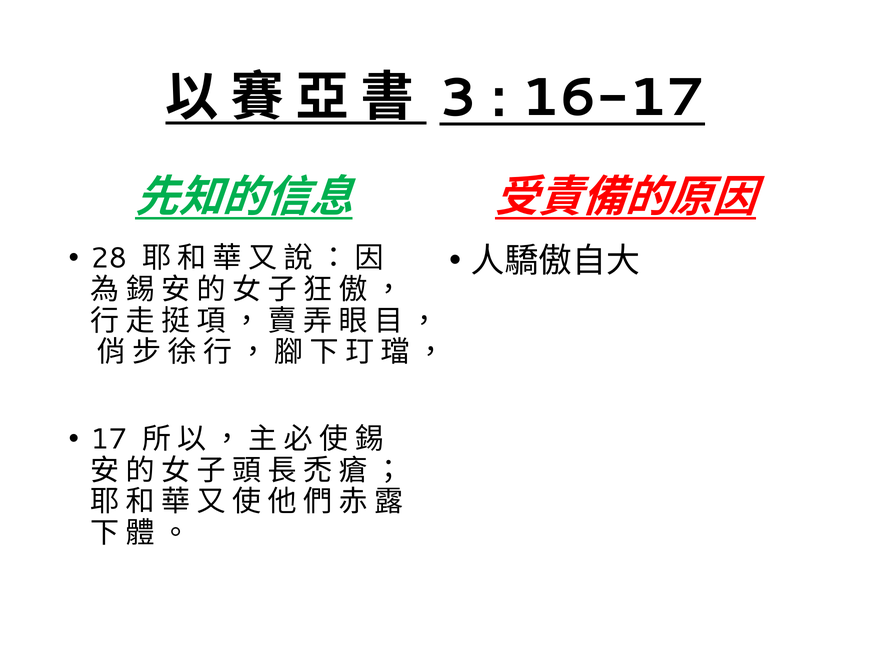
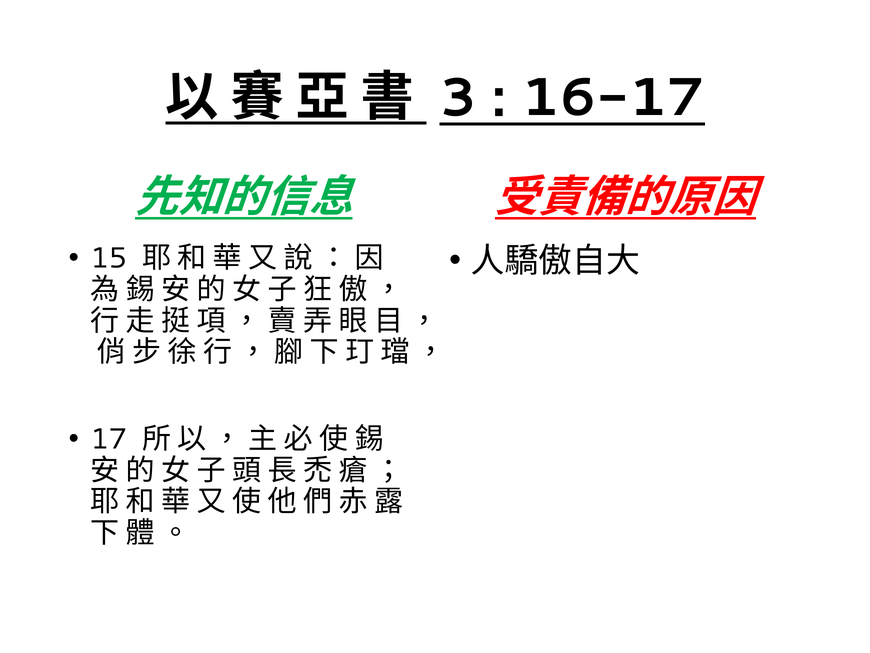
28: 28 -> 15 (109, 258)
